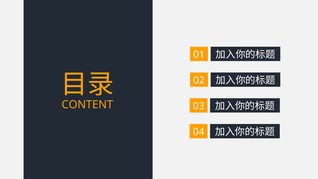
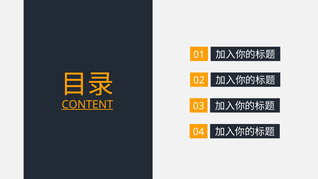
CONTENT underline: none -> present (87, 105)
